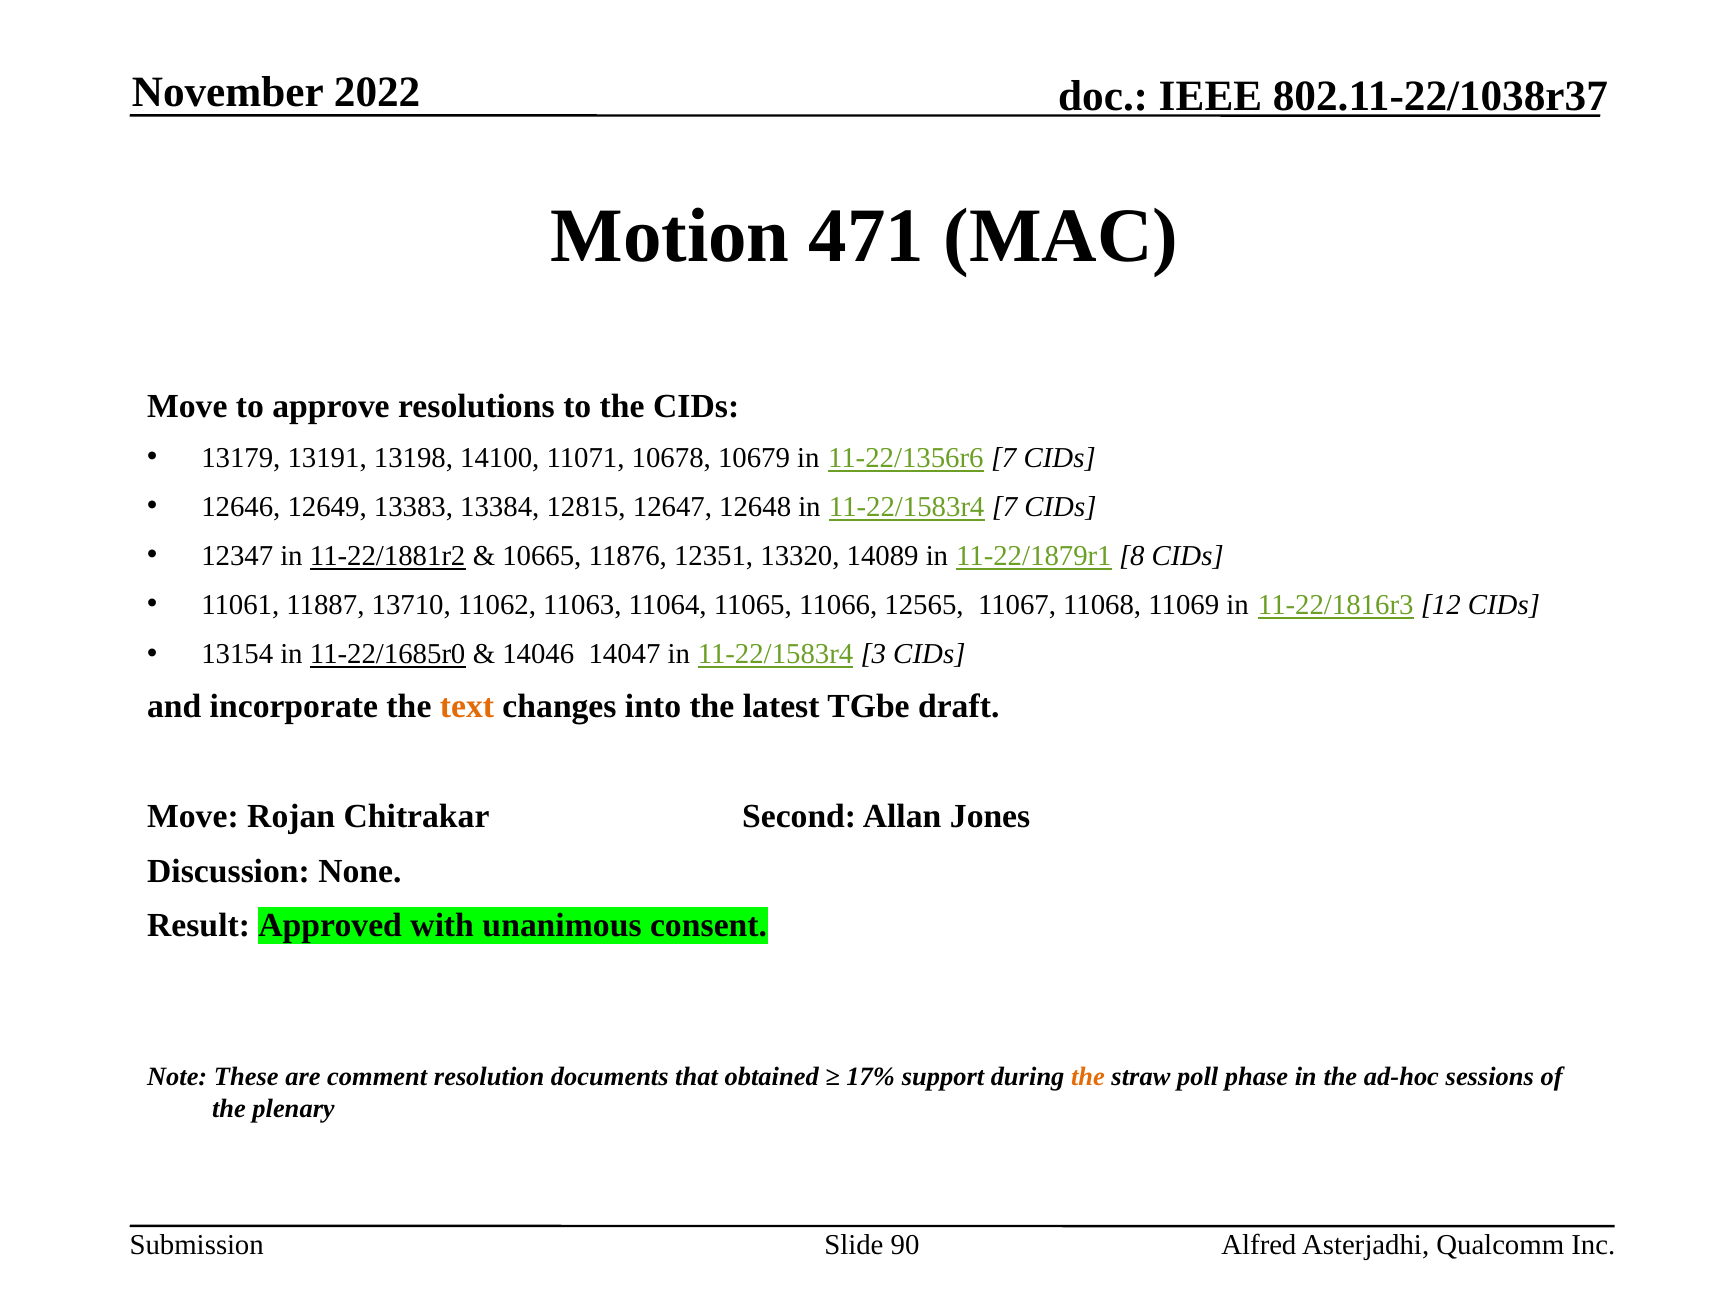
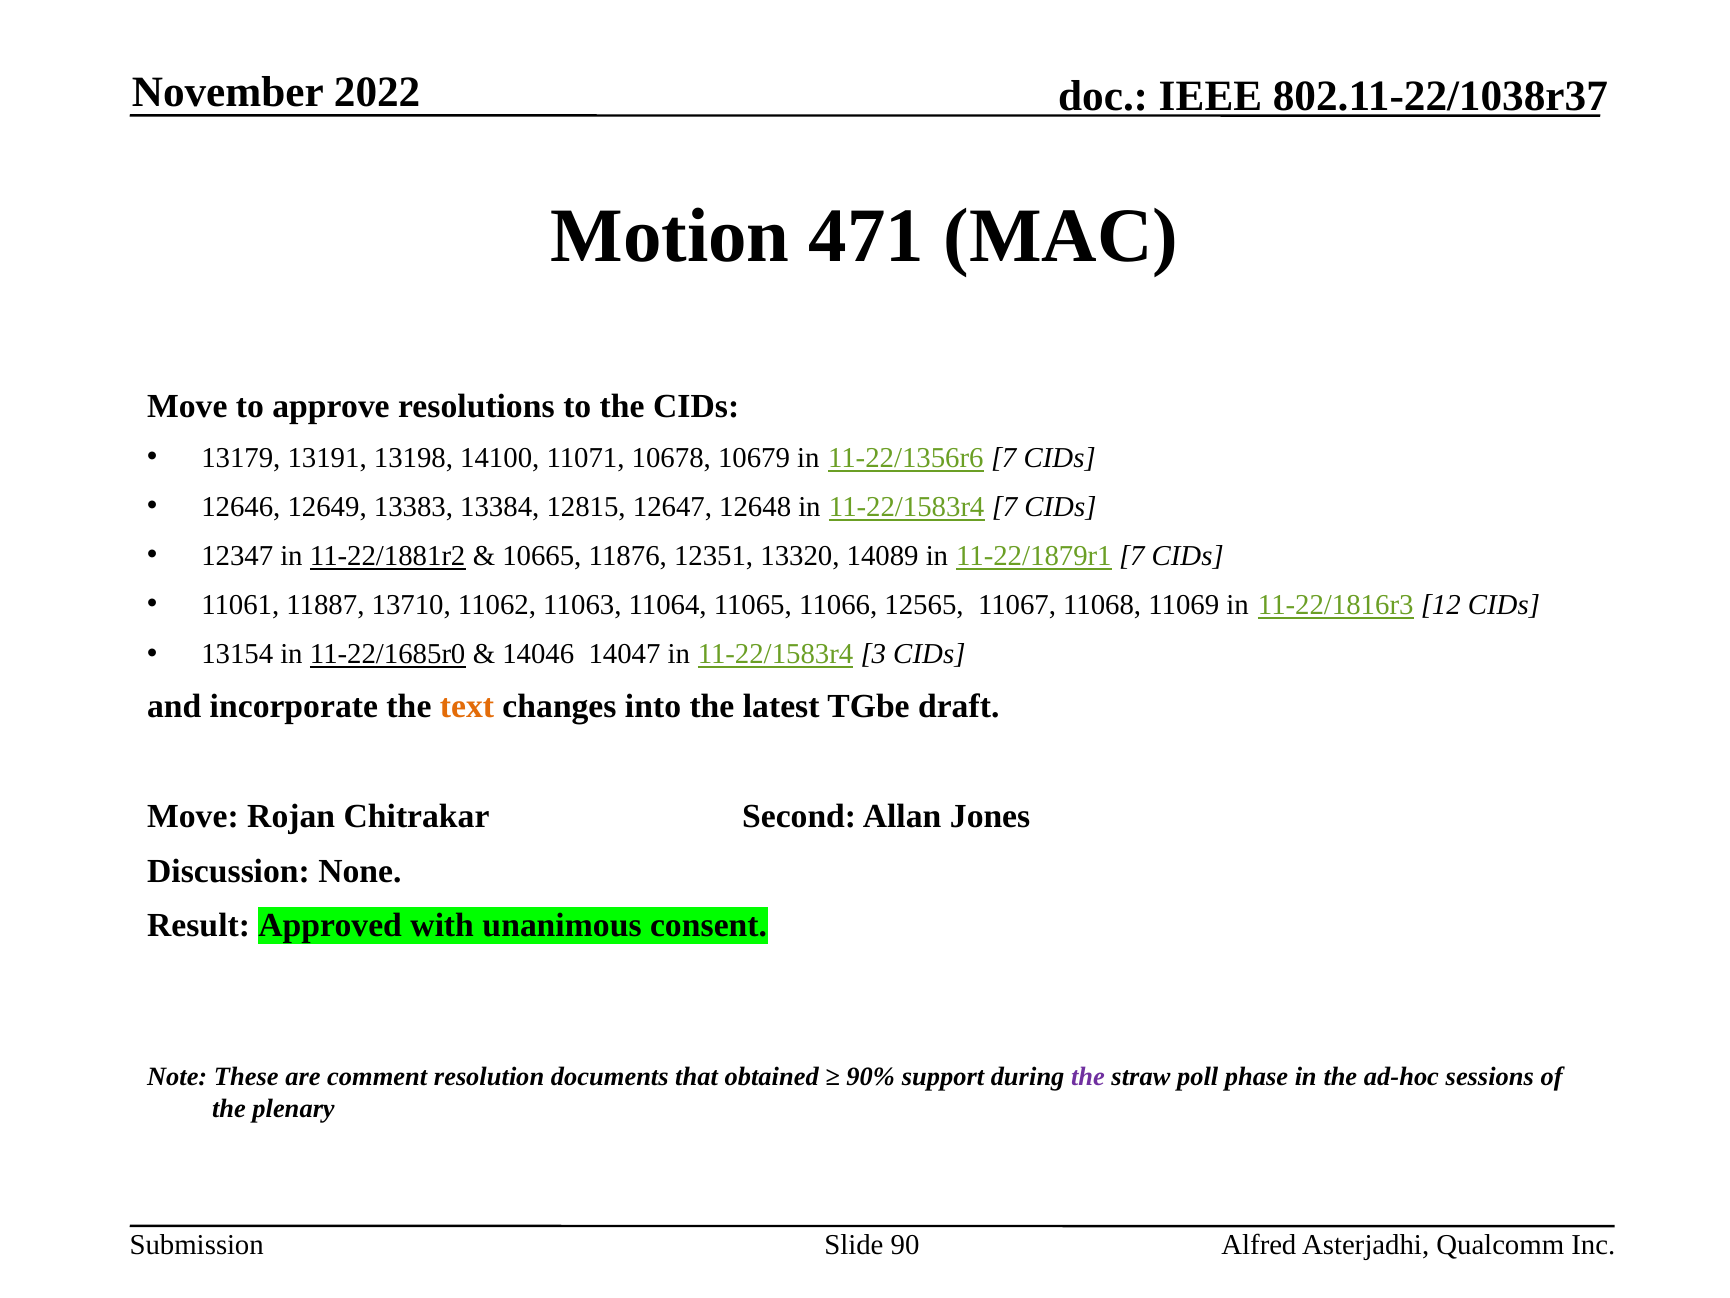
11-22/1879r1 8: 8 -> 7 (1132, 556)
17%: 17% -> 90% (871, 1076)
the colour: orange -> purple (1088, 1076)
